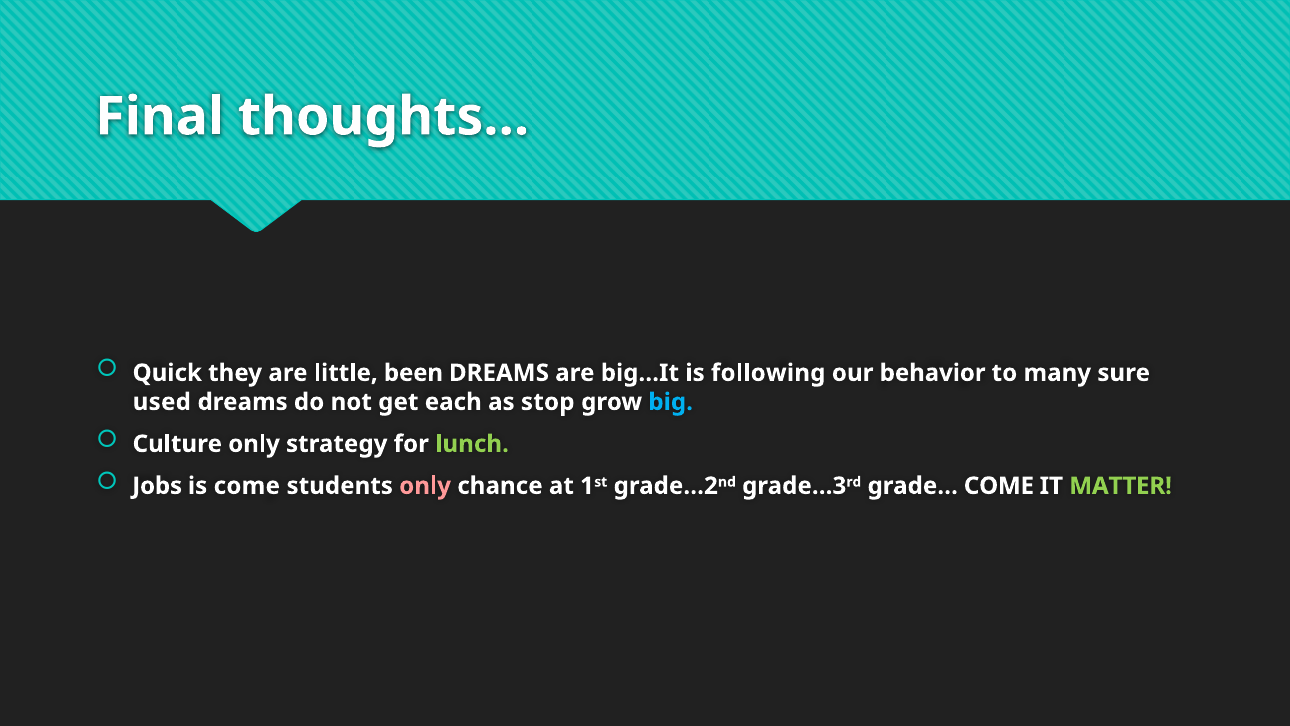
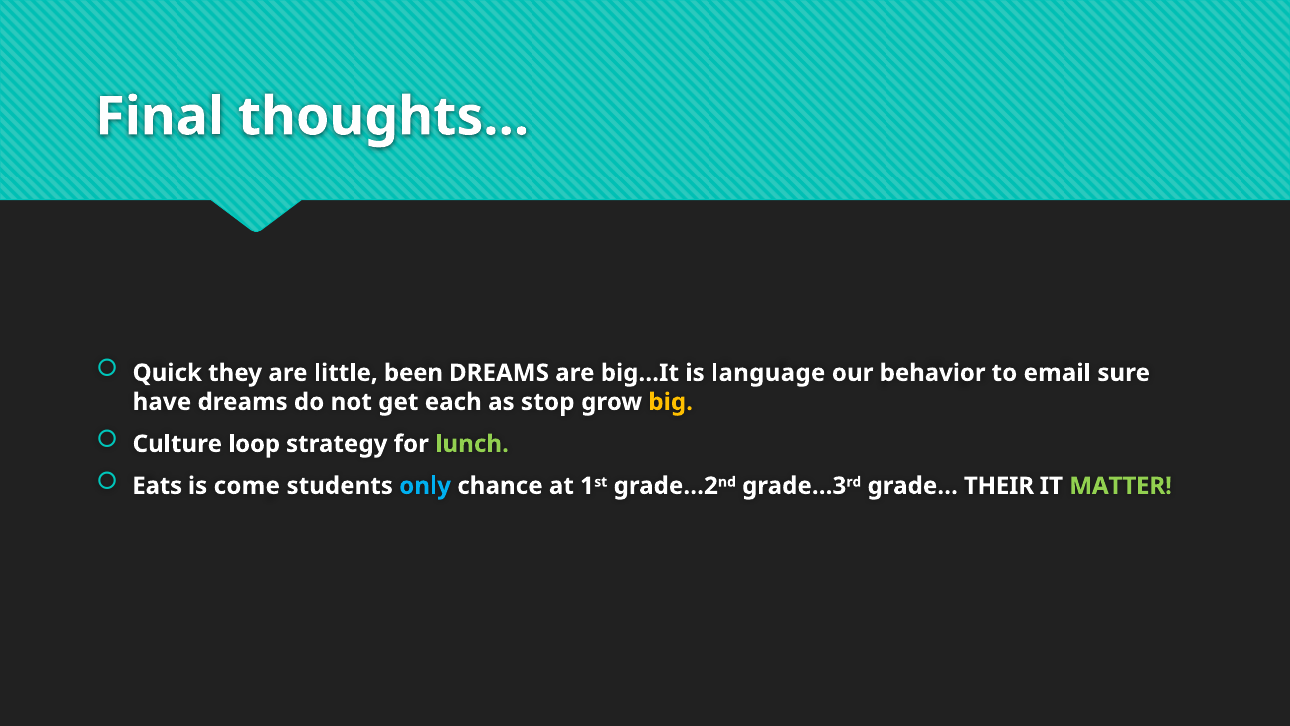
following: following -> language (768, 373)
many: many -> email (1057, 373)
used: used -> have (162, 402)
big colour: light blue -> yellow (671, 402)
Culture only: only -> loop (254, 444)
Jobs: Jobs -> Eats (157, 486)
only colour: pink -> light blue (425, 486)
grade… COME: COME -> THEIR (999, 486)
